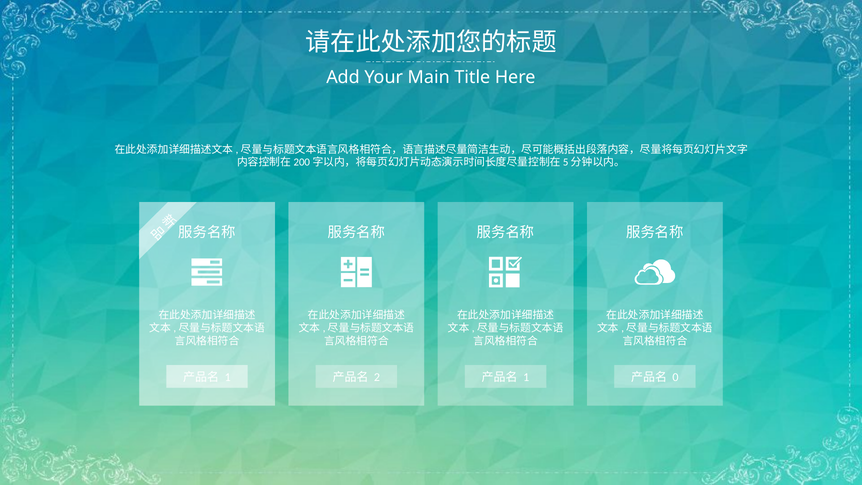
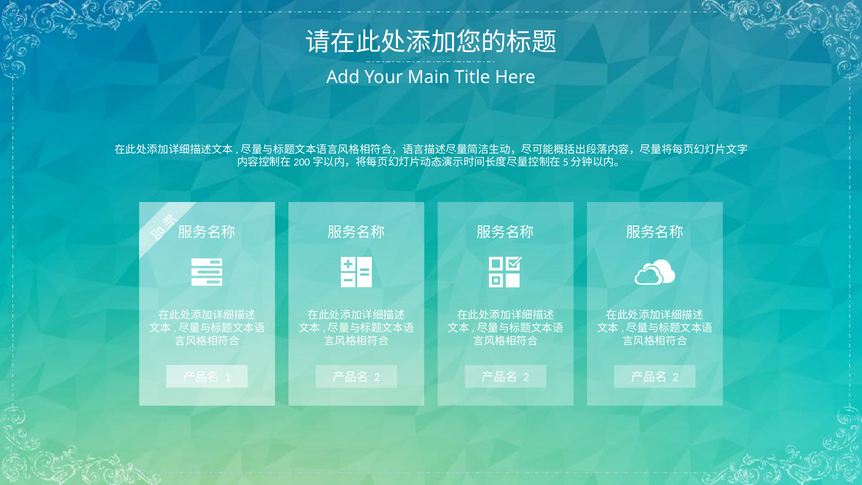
1: 1 -> 2 (526, 377)
0: 0 -> 2 (676, 377)
